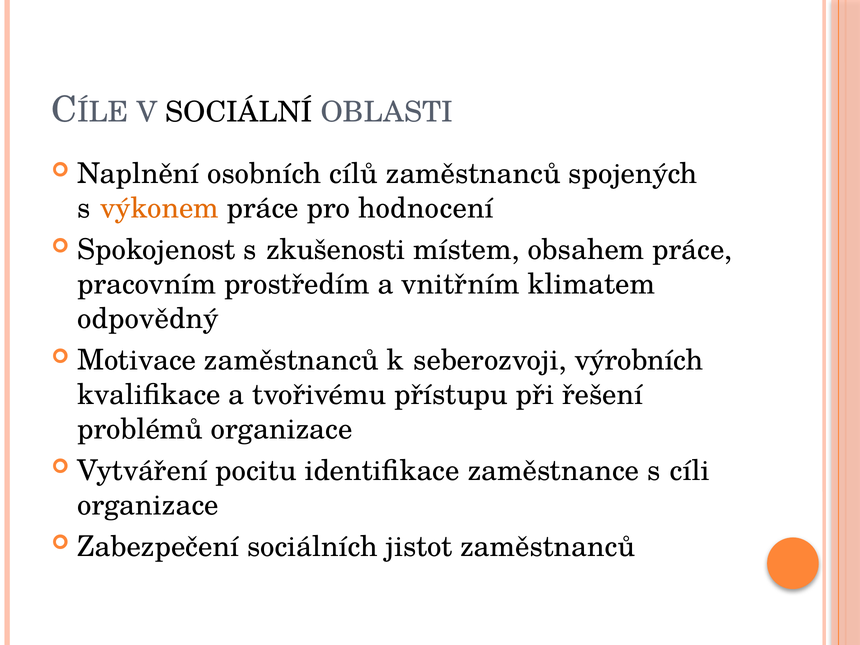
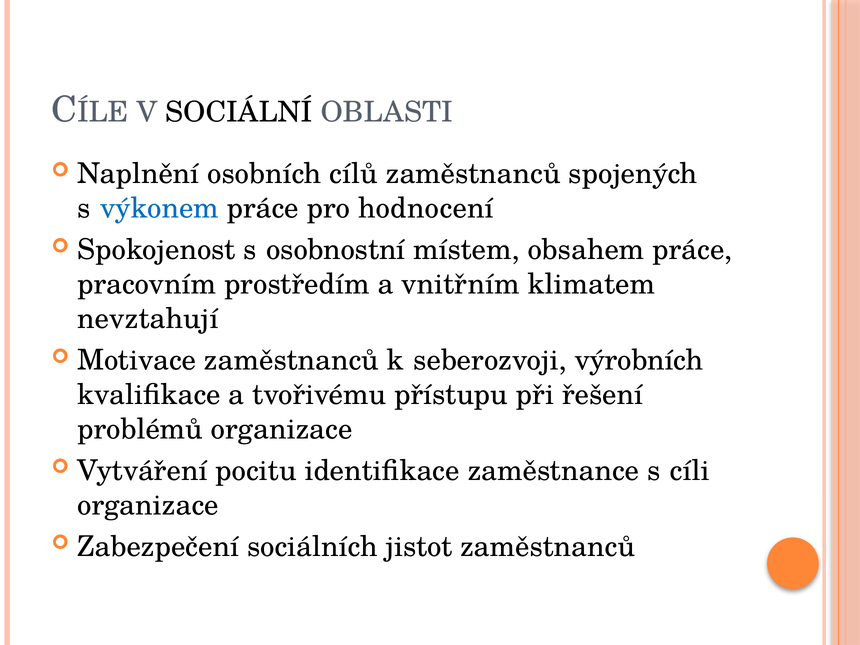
výkonem colour: orange -> blue (159, 208)
zkušenosti: zkušenosti -> osobnostní (336, 250)
odpovědný: odpovědný -> nevztahují (148, 319)
